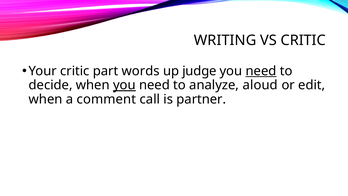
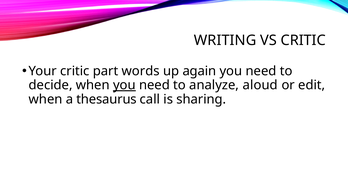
judge: judge -> again (199, 71)
need underline: present -> none (261, 71)
comment: comment -> thesaurus (107, 99)
partner: partner -> sharing (201, 99)
